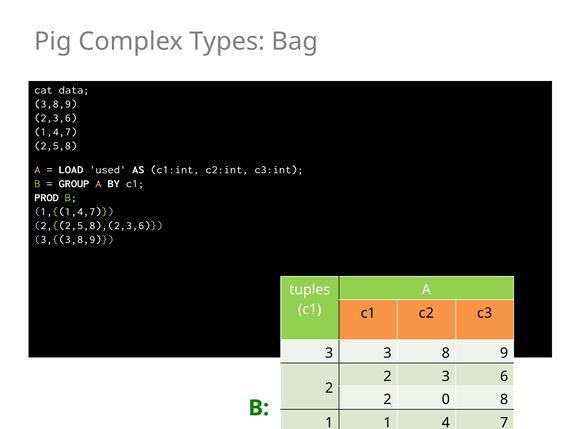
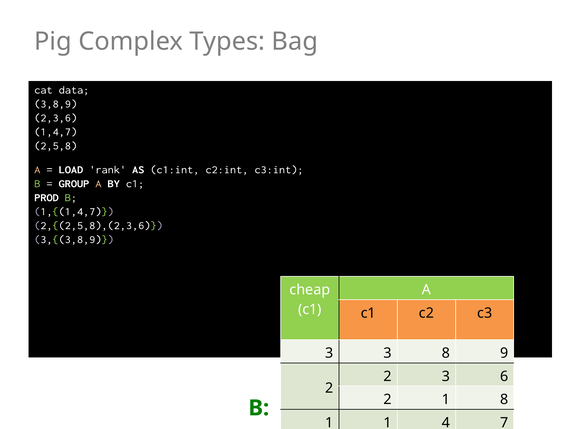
used: used -> rank (108, 169)
tuples: tuples -> cheap (310, 289)
2 0: 0 -> 1 (446, 399)
